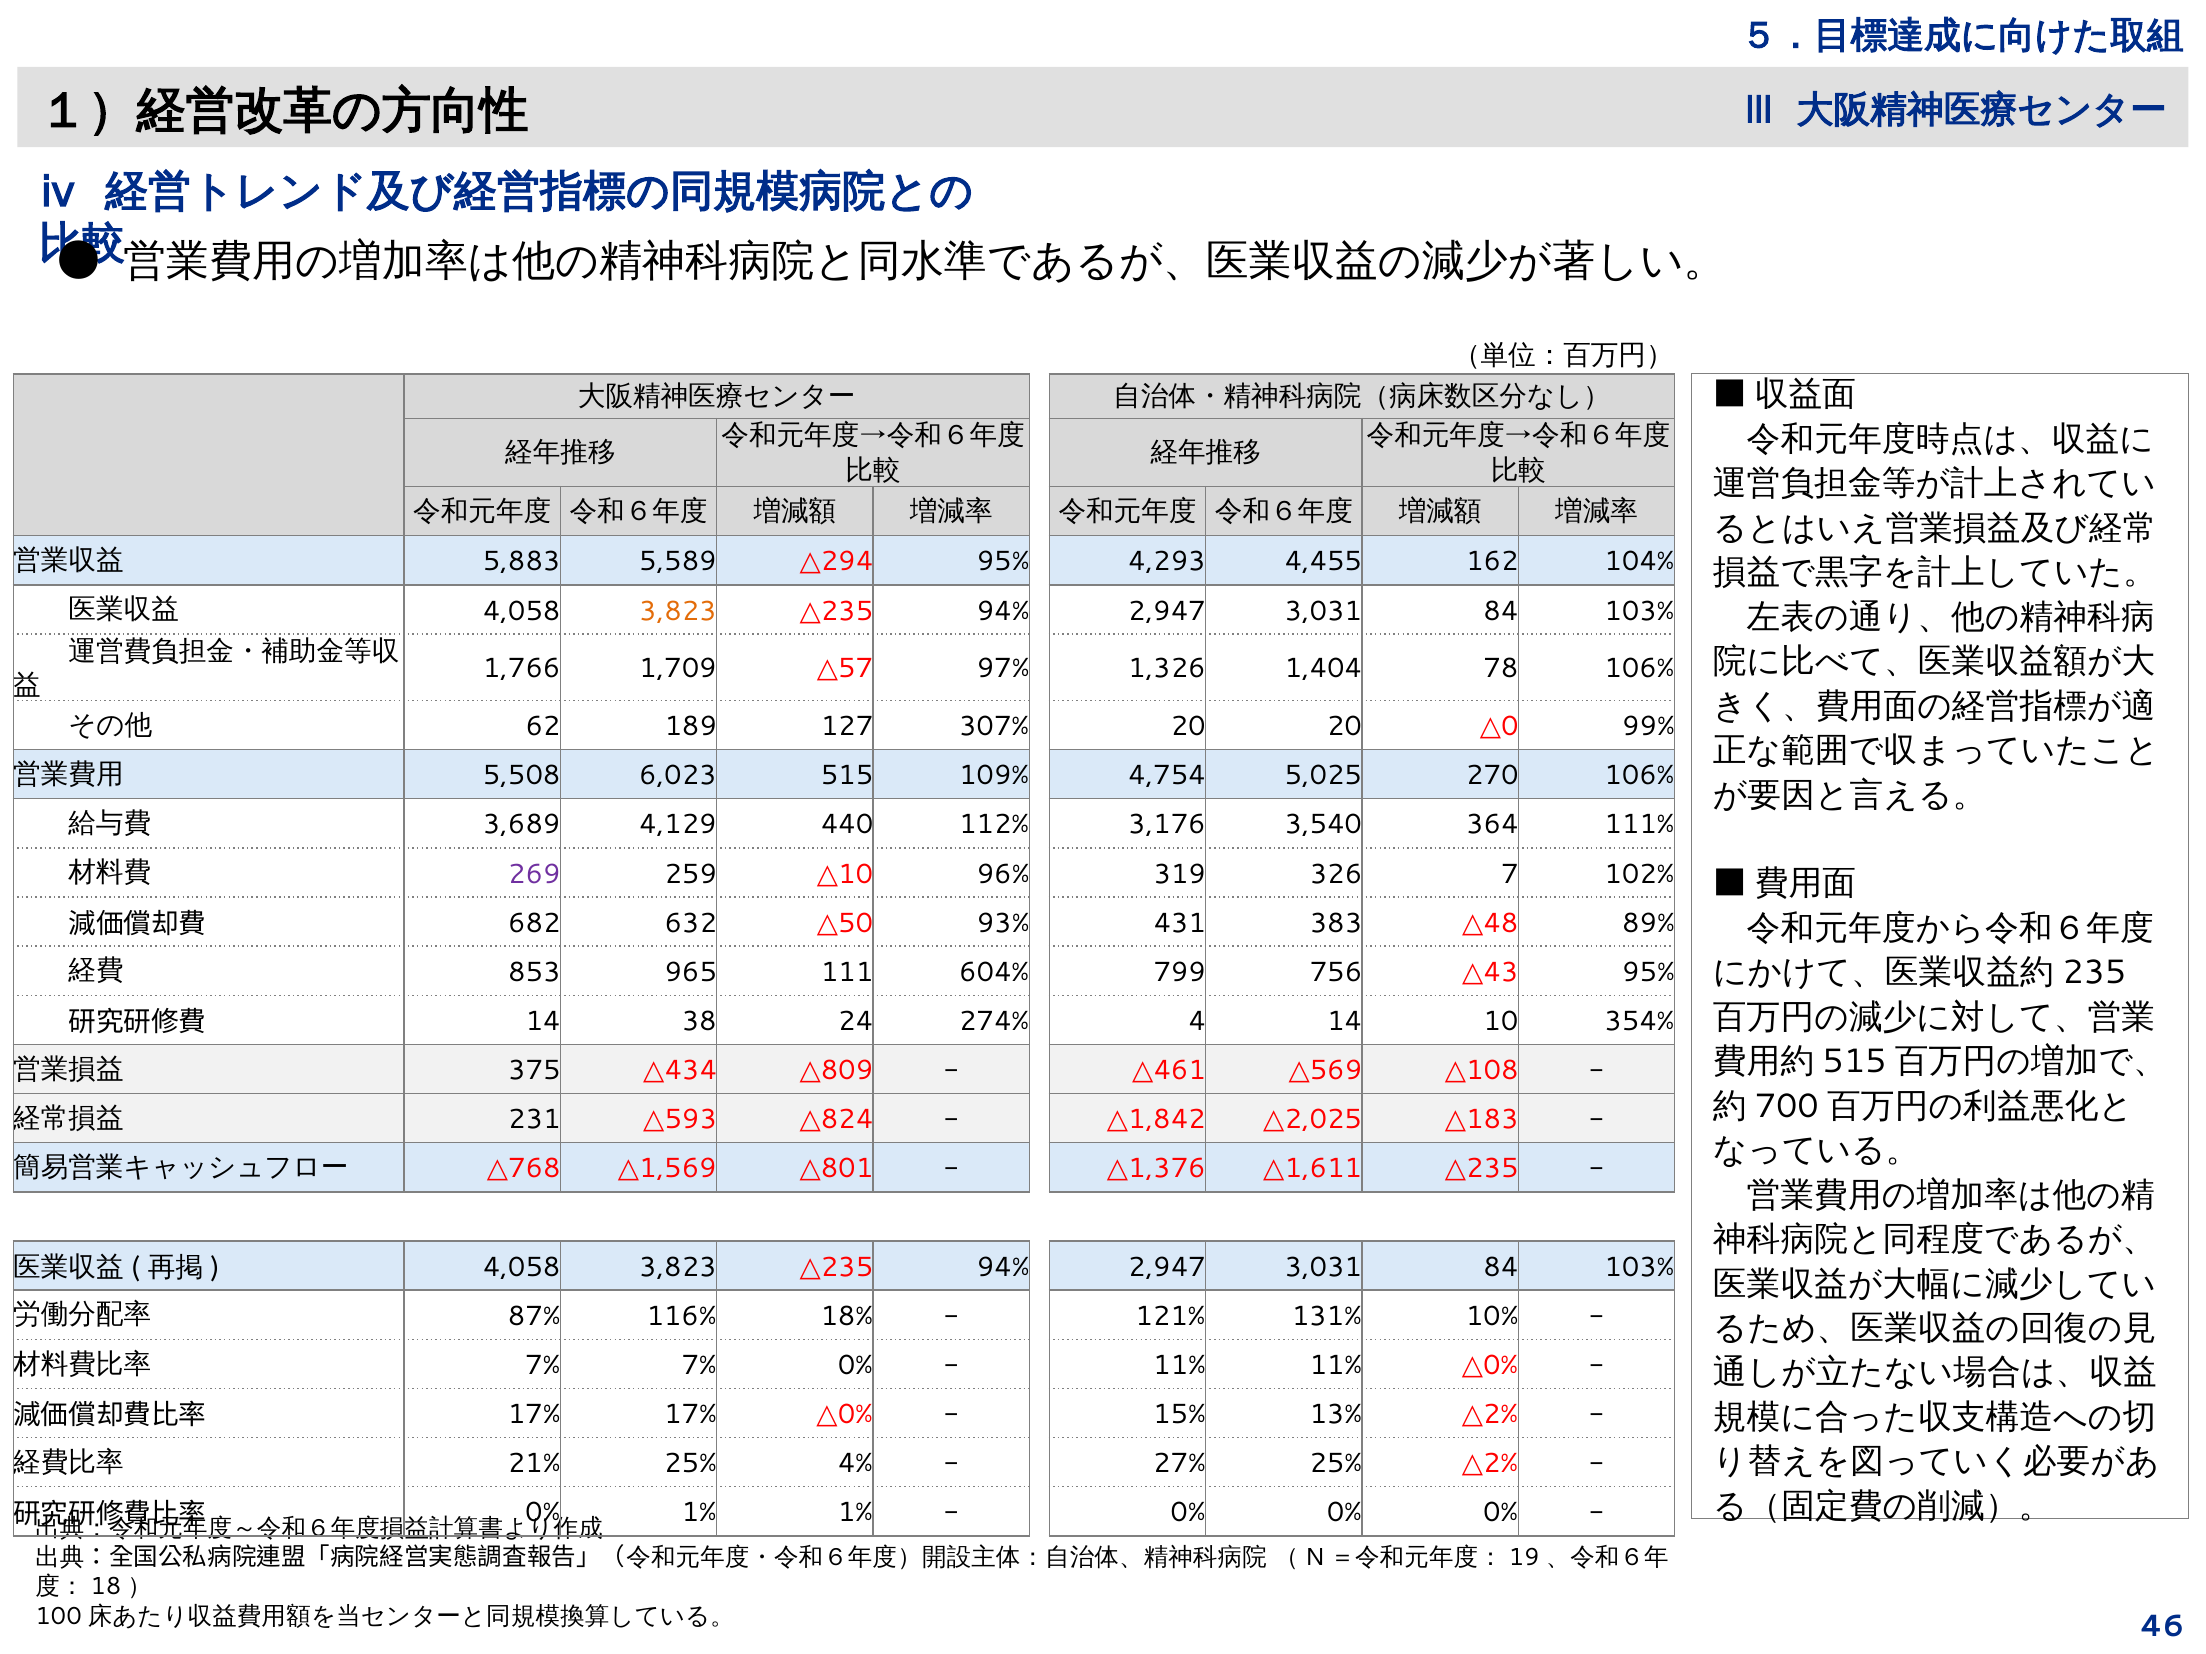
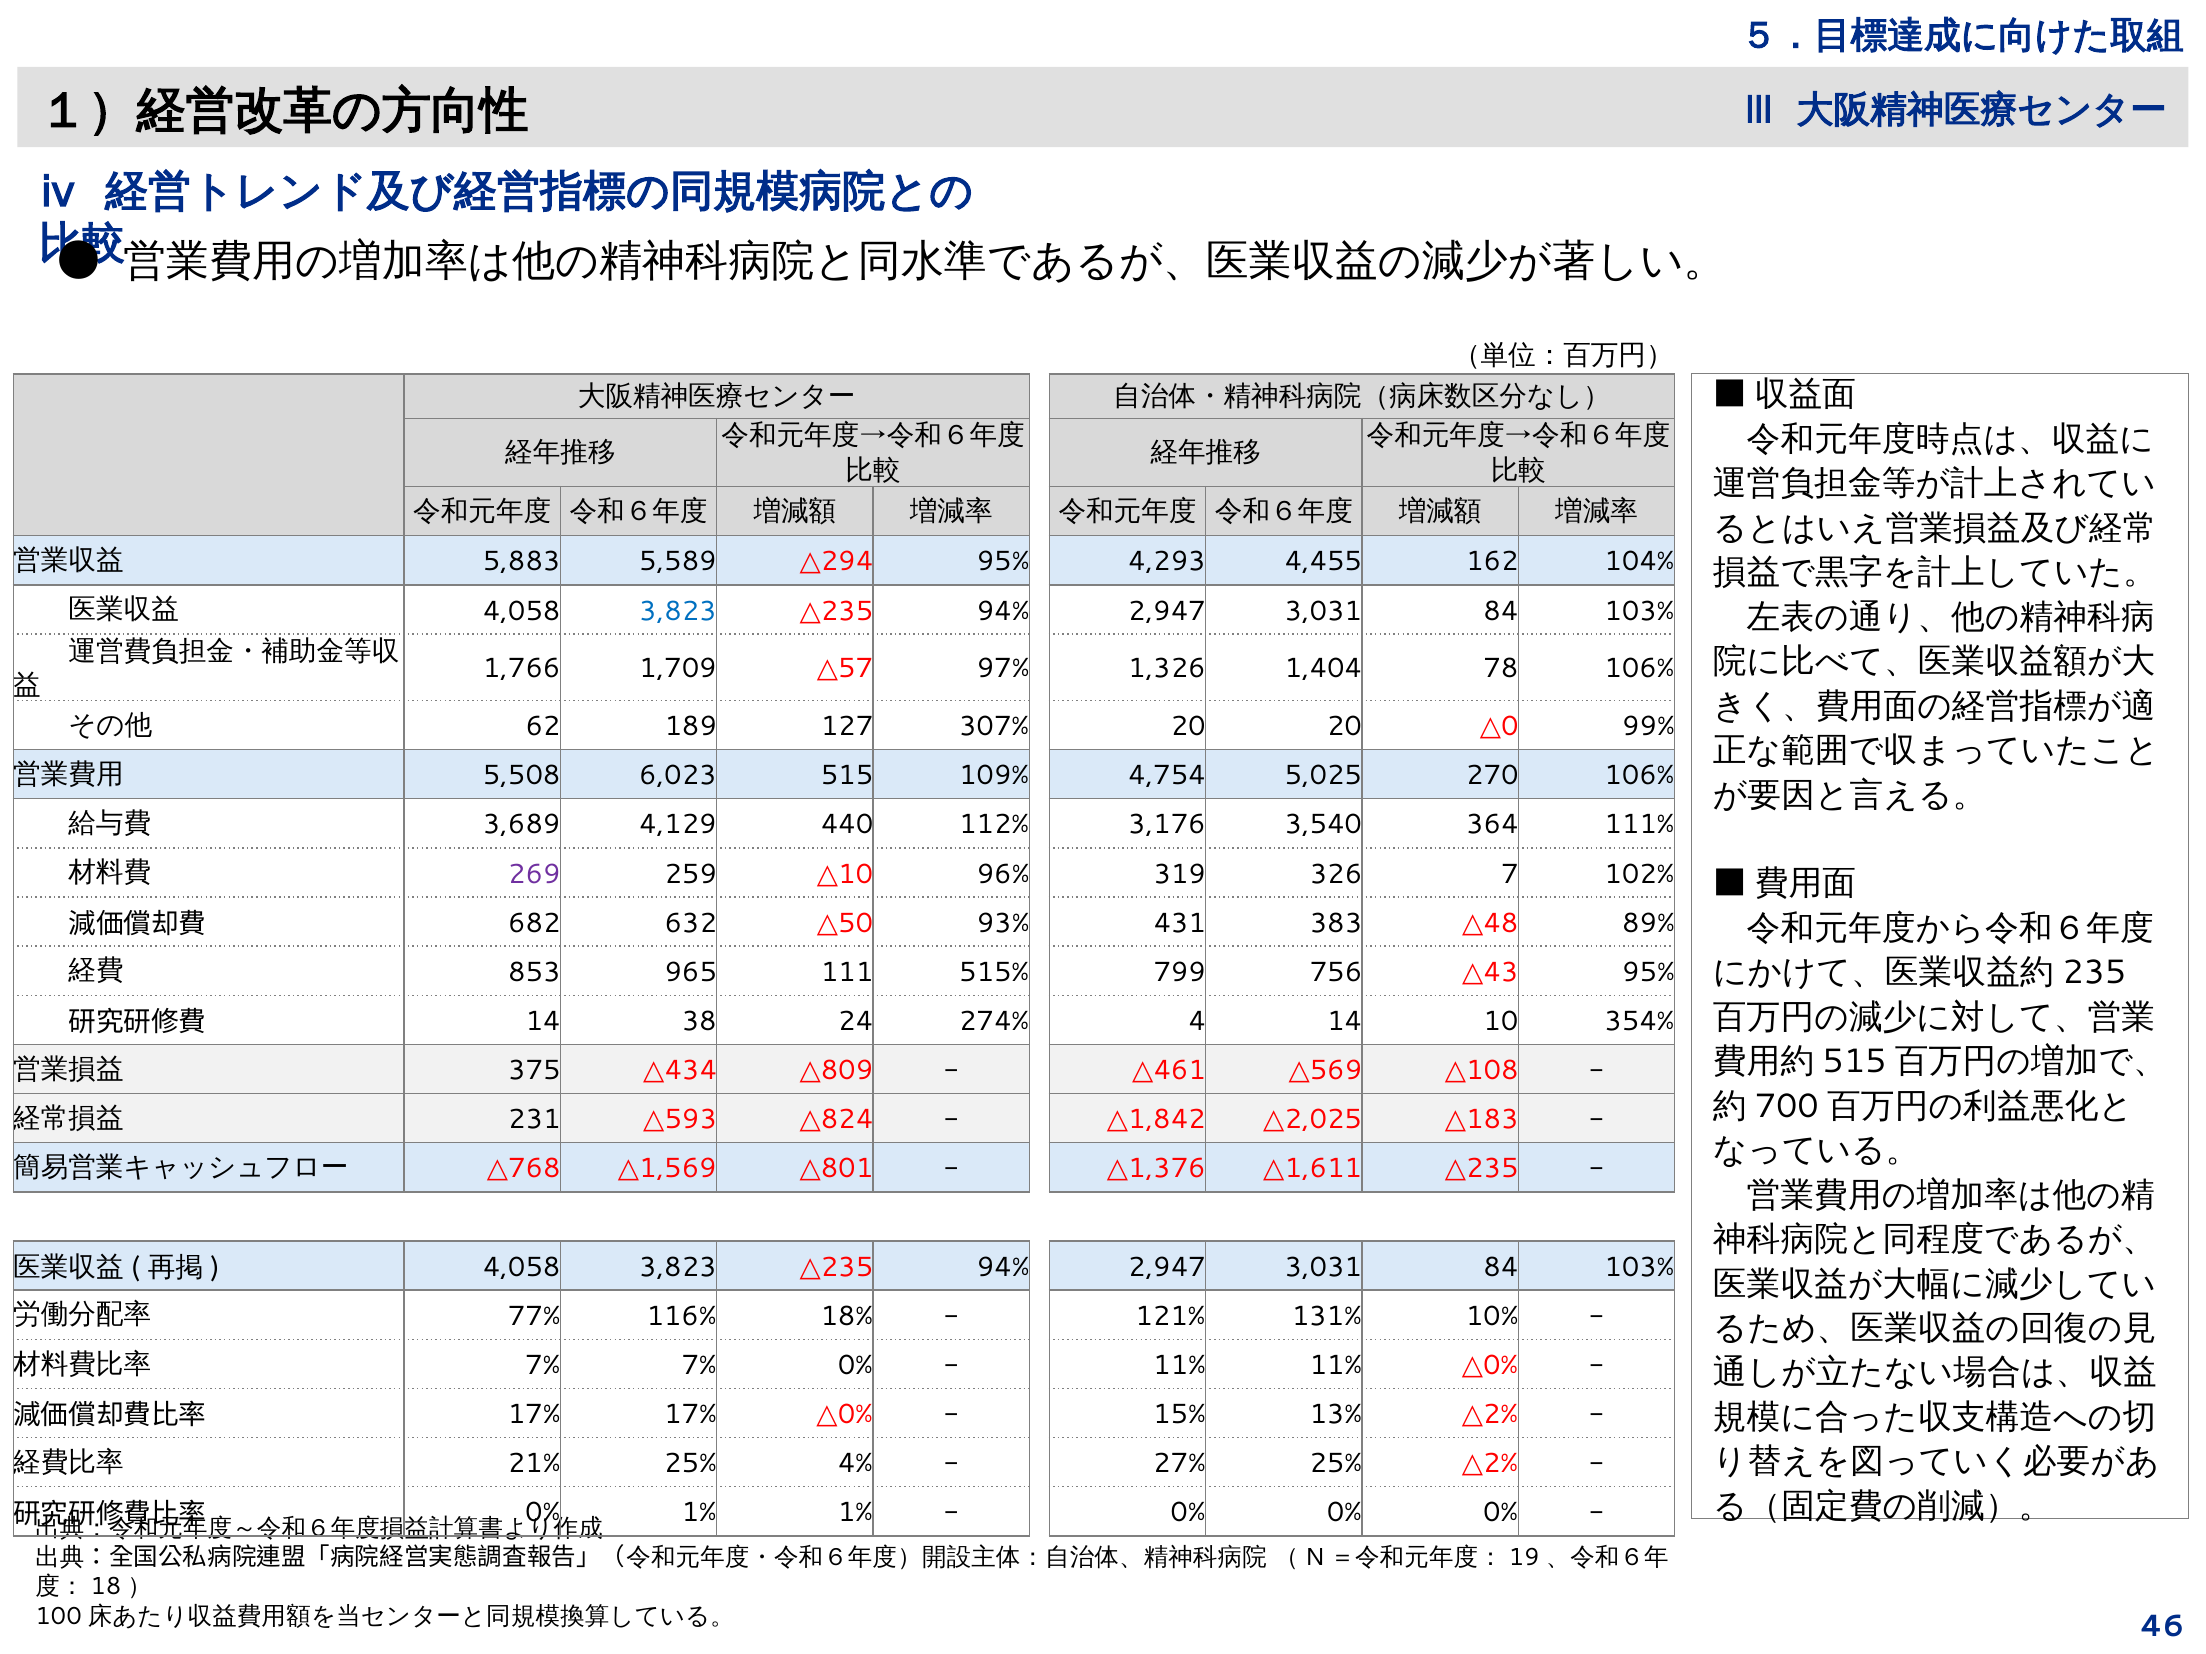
3,823 colour: orange -> blue (678, 611)
604%: 604% -> 515% (994, 972)
87%: 87% -> 77% (534, 1317)
